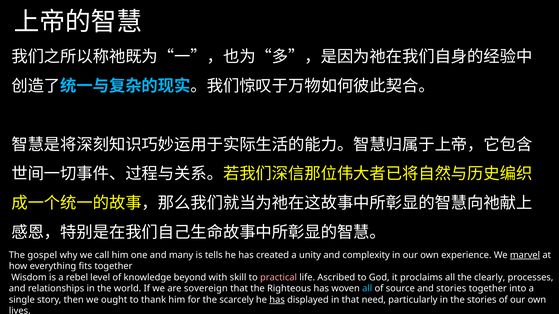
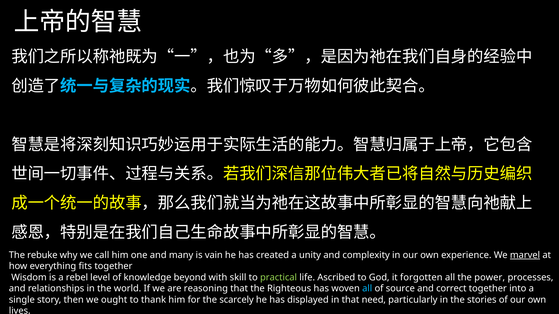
gospel: gospel -> rebuke (42, 255)
tells: tells -> vain (214, 255)
practical colour: pink -> light green (279, 278)
proclaims: proclaims -> forgotten (421, 278)
clearly: clearly -> power (490, 278)
sovereign: sovereign -> reasoning (206, 289)
and stories: stories -> correct (451, 289)
has underline: present -> none (277, 300)
